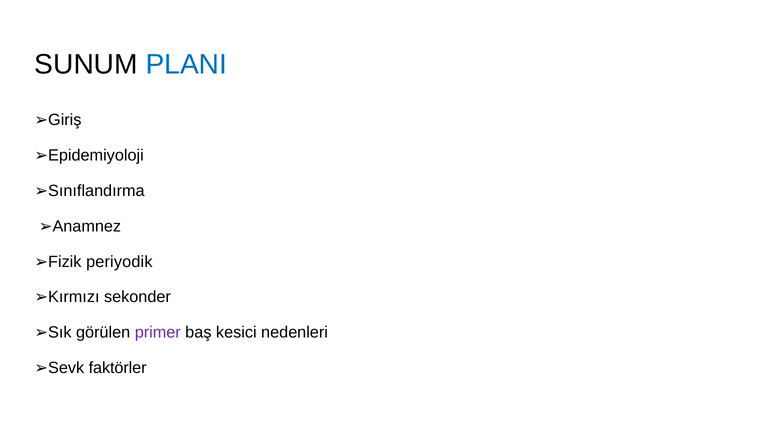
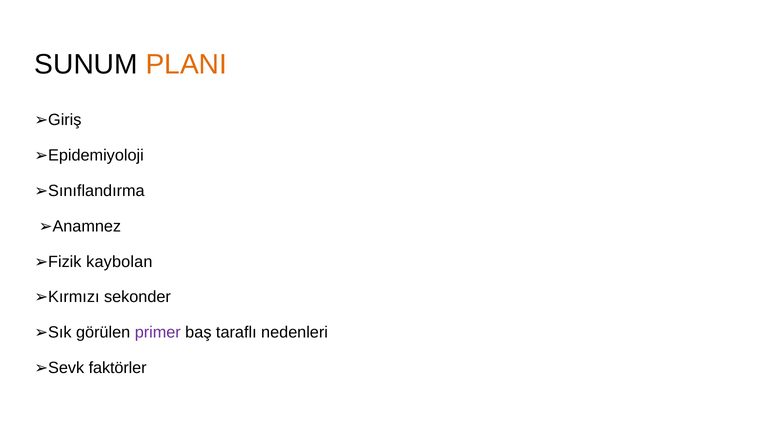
PLANI colour: blue -> orange (186, 65)
periyodik: periyodik -> kaybolan (119, 262)
kesici: kesici -> taraflı (236, 333)
